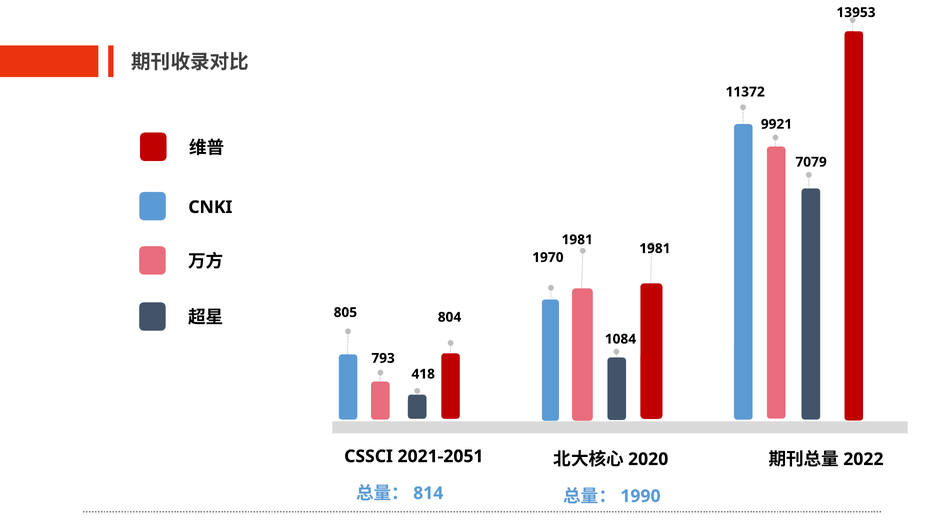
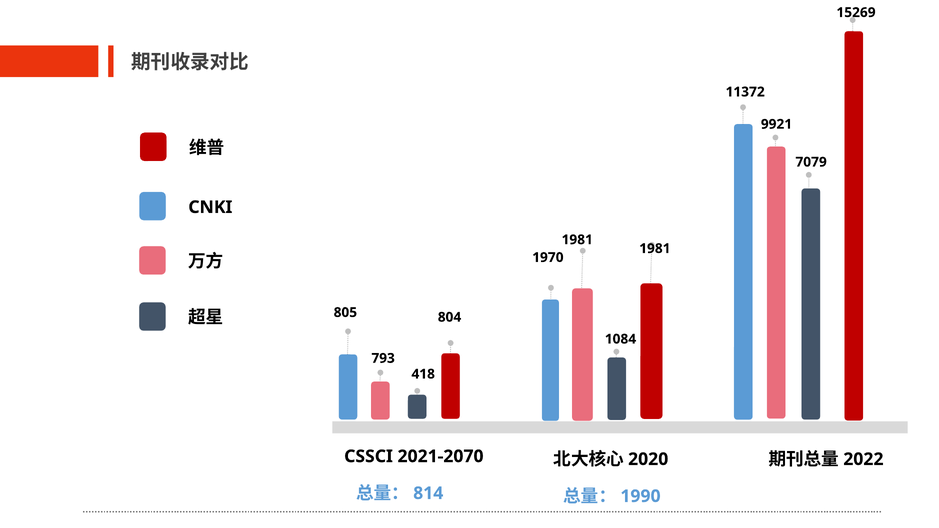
13953: 13953 -> 15269 (856, 13)
2021-2051: 2021-2051 -> 2021-2070 (441, 457)
